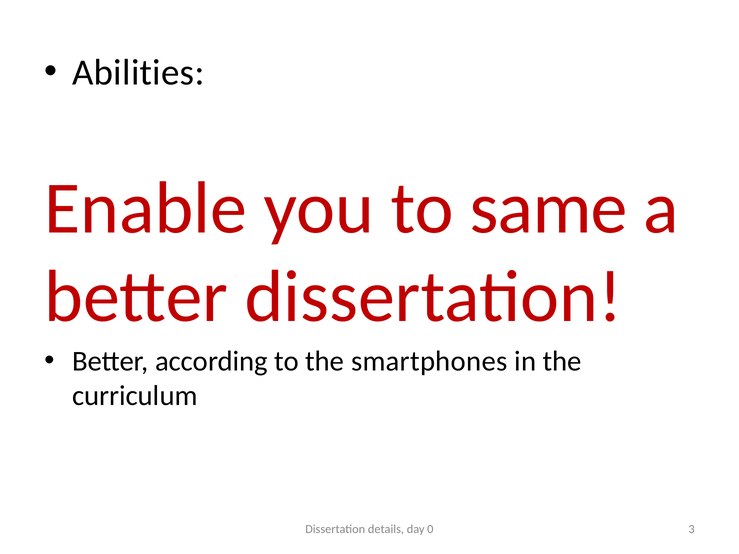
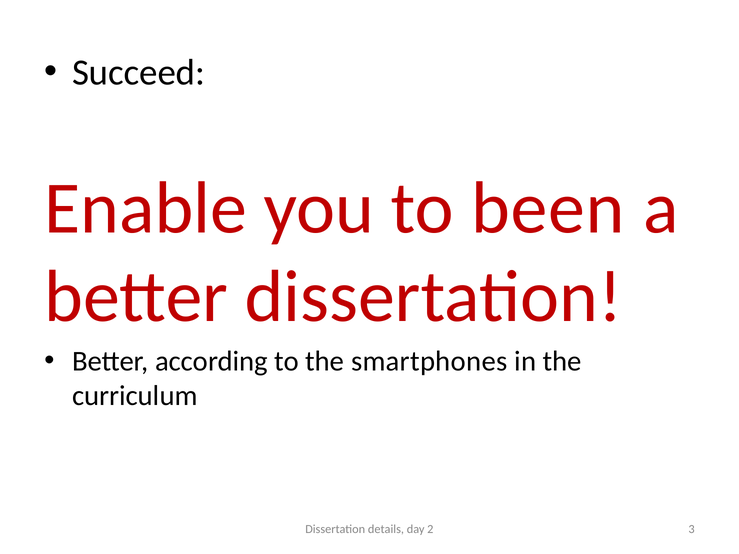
Abilities: Abilities -> Succeed (139, 73)
same: same -> been (548, 208)
0: 0 -> 2 (430, 529)
